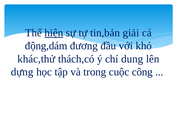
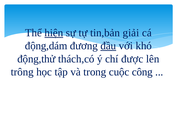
đầu underline: none -> present (108, 46)
khác,thử: khác,thử -> động,thử (36, 59)
dung: dung -> được (132, 59)
dựng: dựng -> trông (22, 72)
